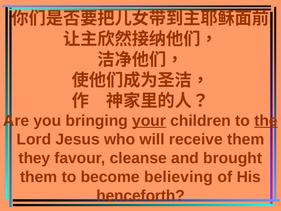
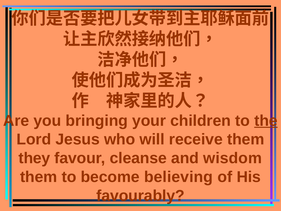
your underline: present -> none (149, 121)
brought: brought -> wisdom (233, 158)
henceforth: henceforth -> favourably (140, 195)
